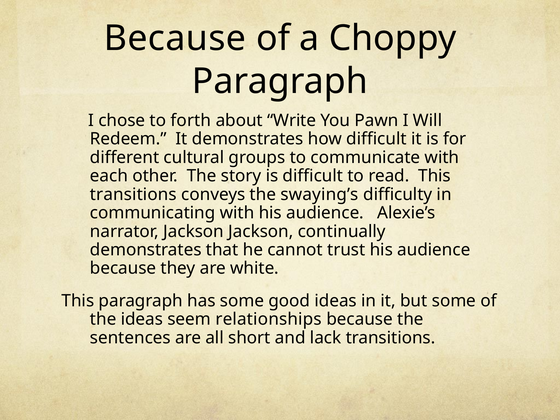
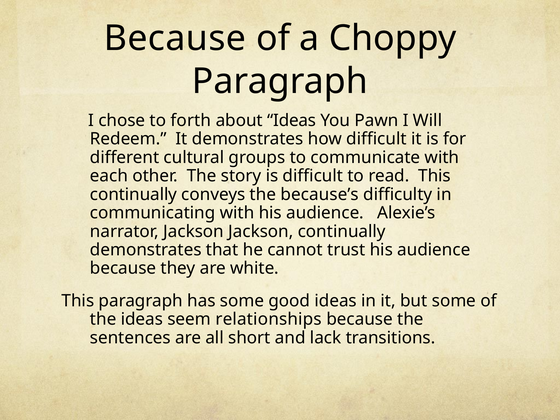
about Write: Write -> Ideas (292, 121)
transitions: transitions -> continually (134, 194)
swaying’s: swaying’s -> because’s (320, 194)
